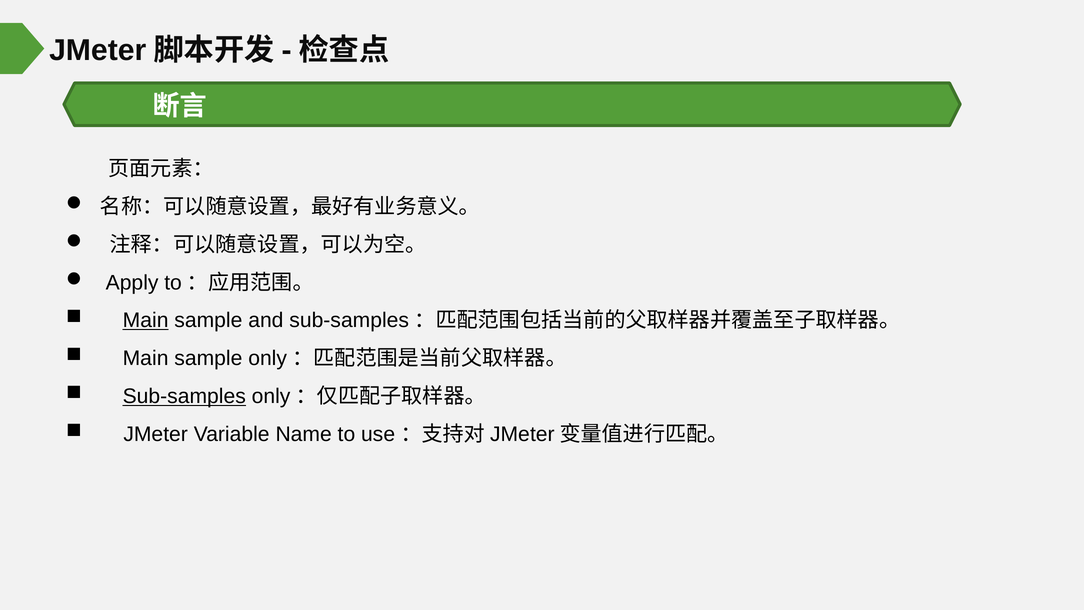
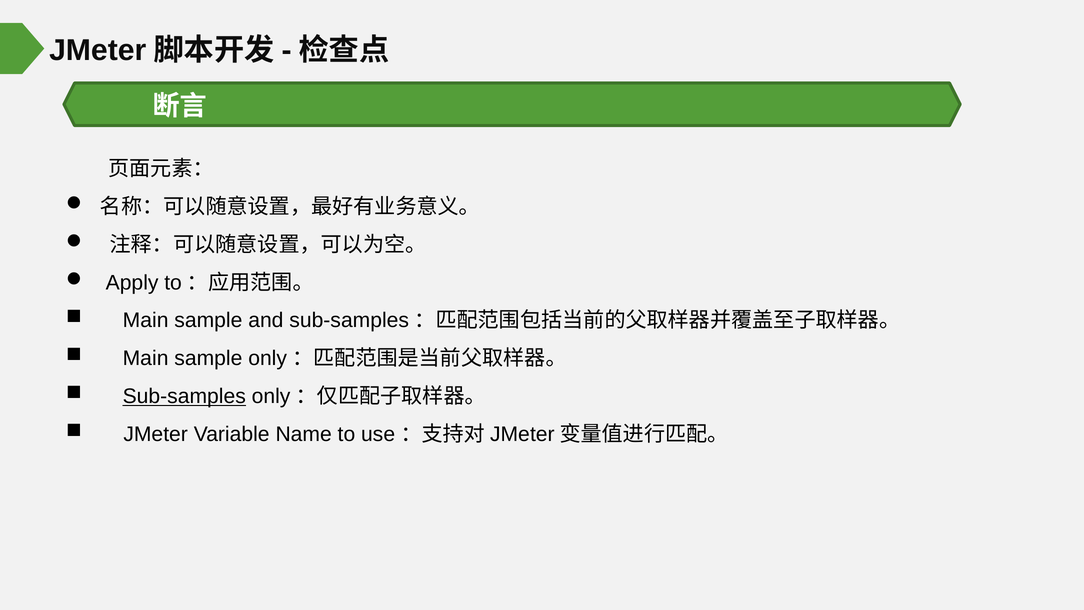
Main underline: present -> none (146, 320)
